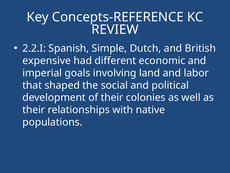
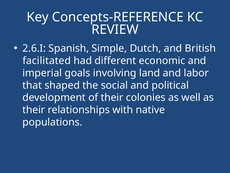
2.2.I: 2.2.I -> 2.6.I (34, 48)
expensive: expensive -> facilitated (47, 61)
